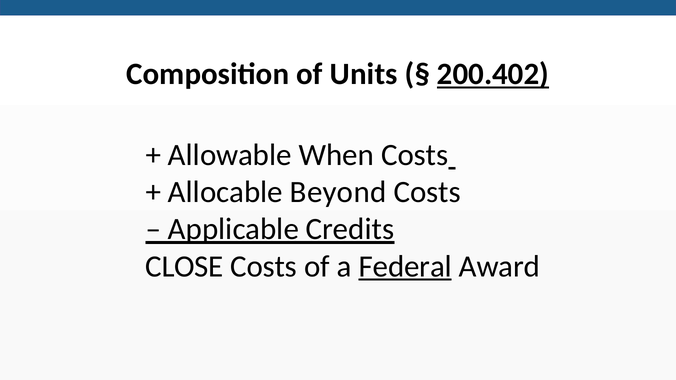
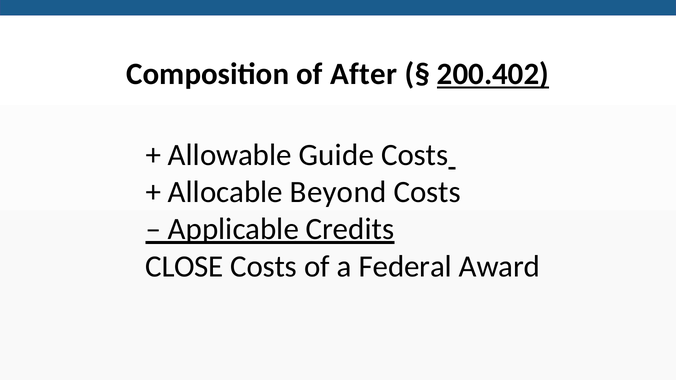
Units: Units -> After (364, 74)
When: When -> Guide (336, 155)
Federal underline: present -> none (405, 267)
